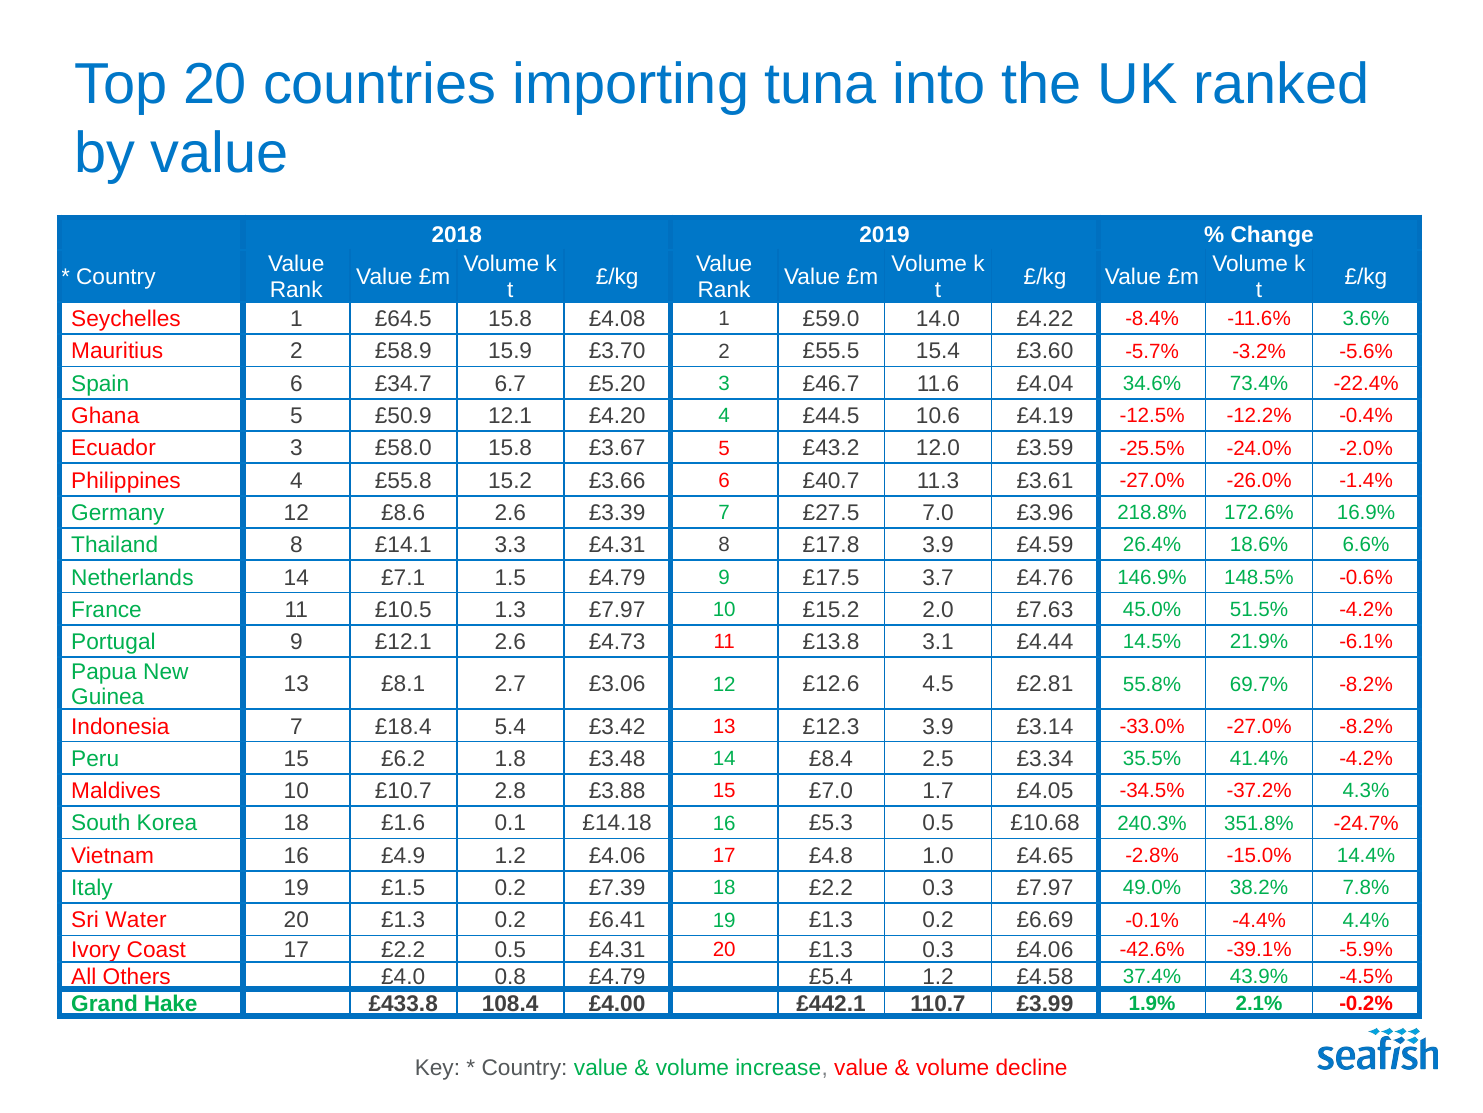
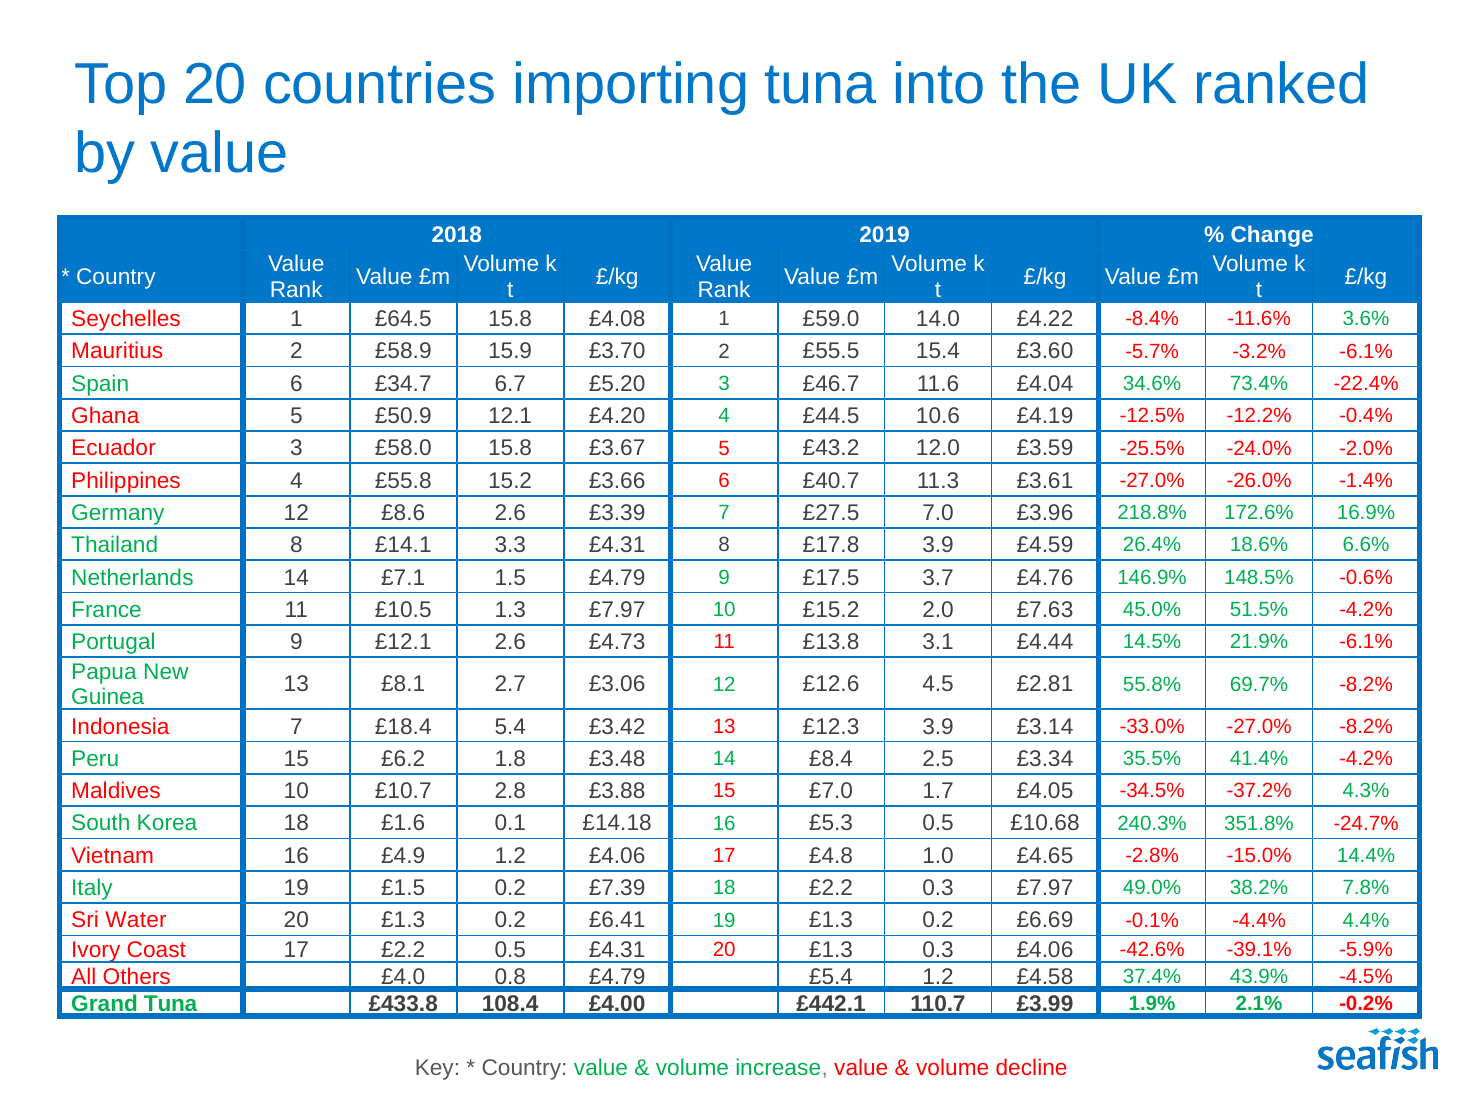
-3.2% -5.6%: -5.6% -> -6.1% (1366, 351)
Grand Hake: Hake -> Tuna (171, 1003)
